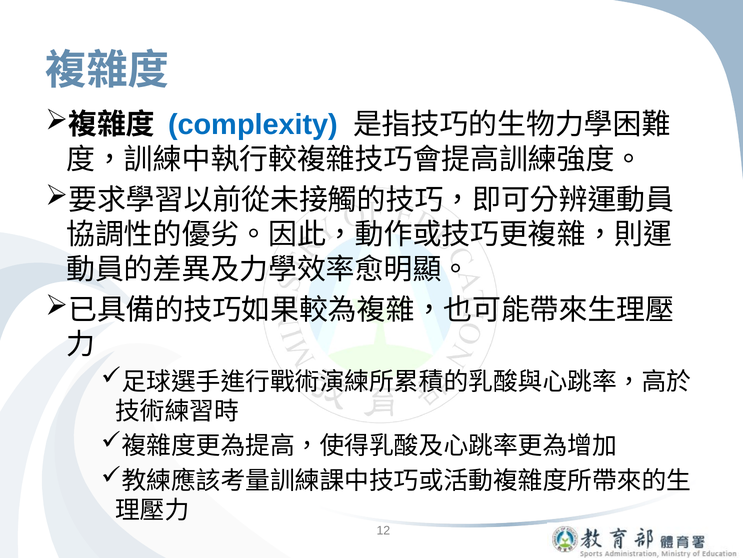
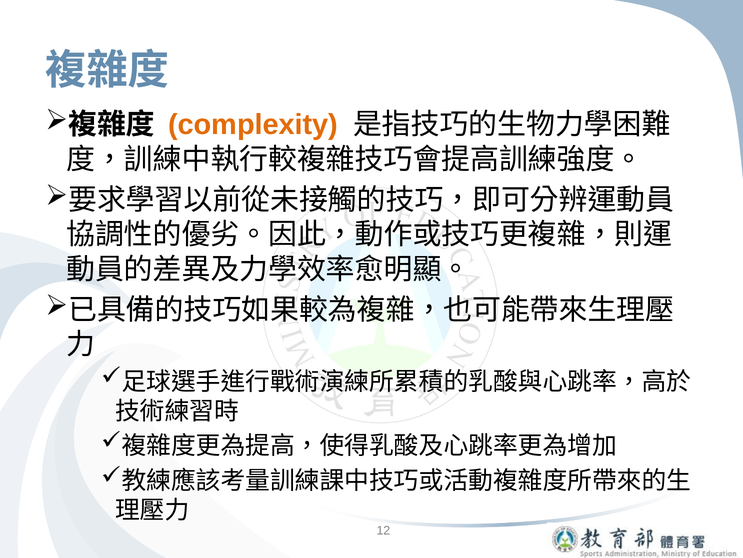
complexity colour: blue -> orange (253, 125)
